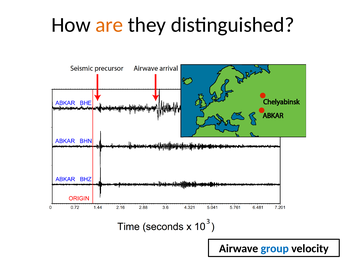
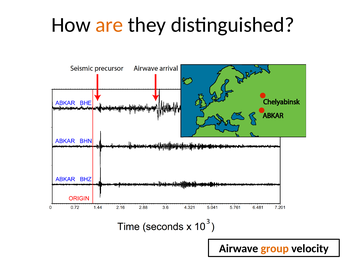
group colour: blue -> orange (275, 248)
